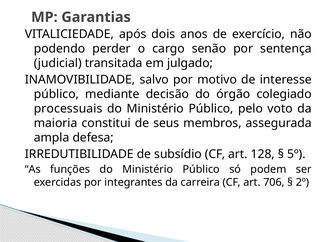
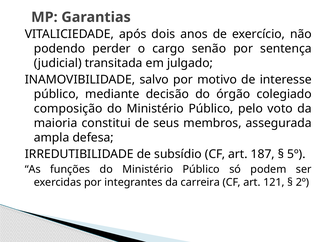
processuais: processuais -> composição (68, 109)
128: 128 -> 187 (263, 154)
706: 706 -> 121 (274, 183)
